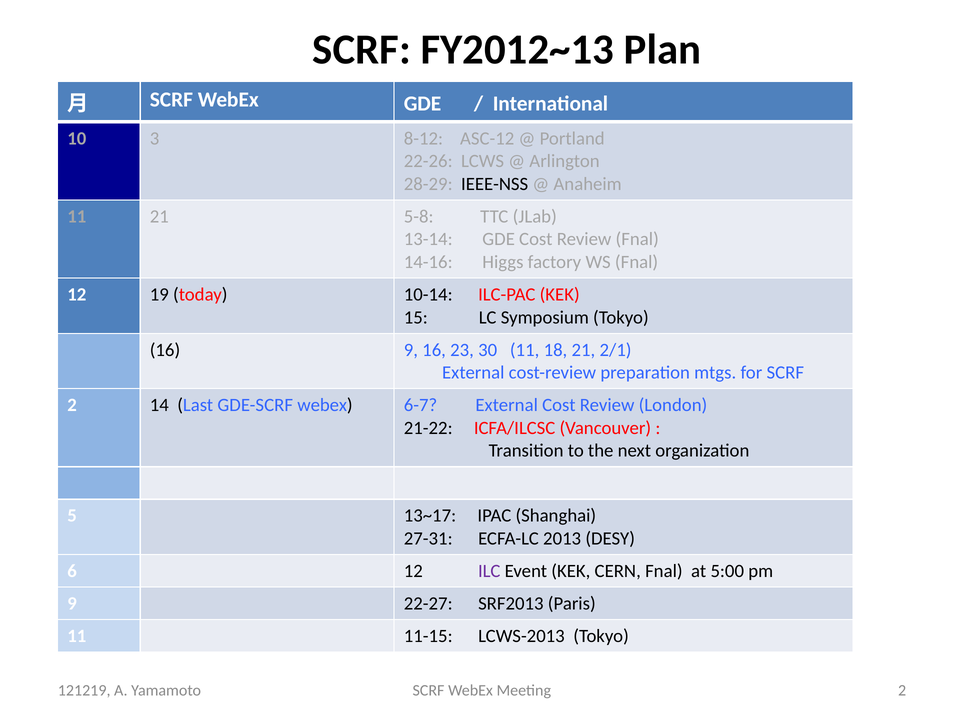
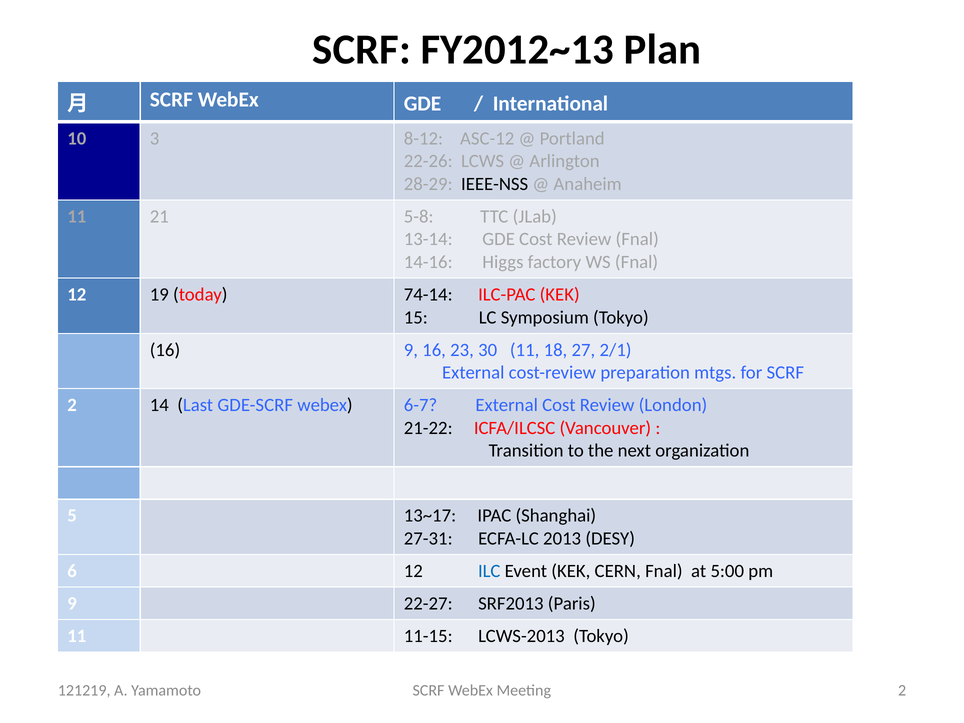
10-14: 10-14 -> 74-14 (428, 295)
18 21: 21 -> 27 (583, 350)
ILC colour: purple -> blue (489, 571)
